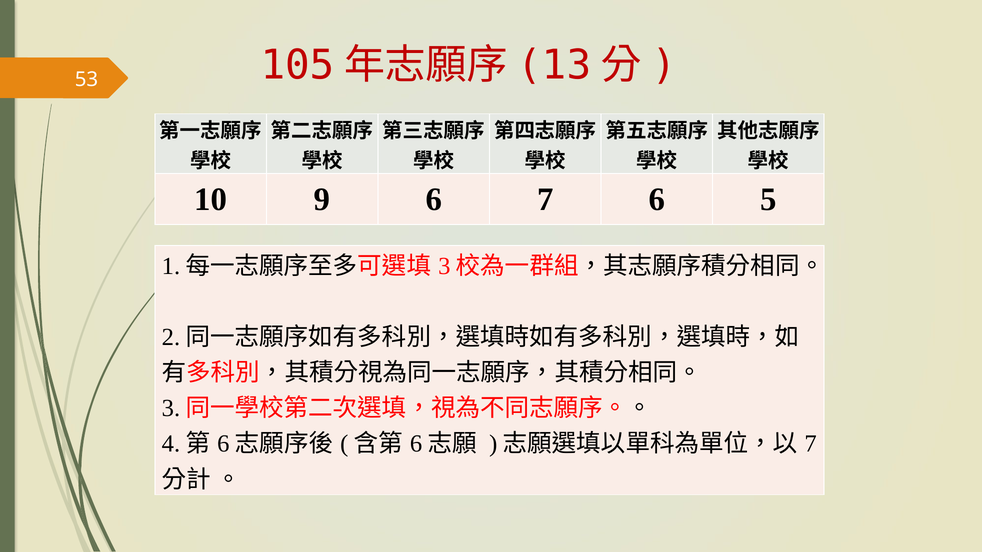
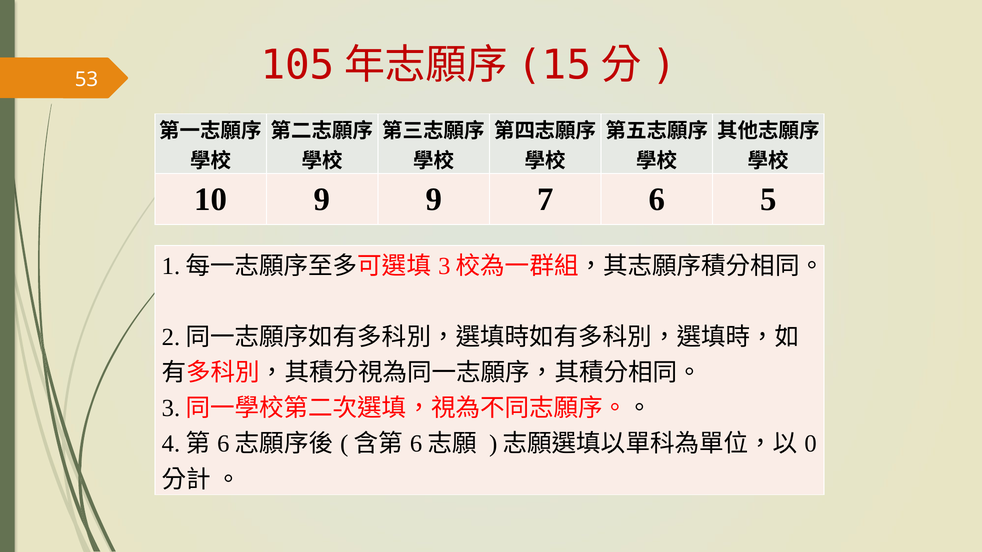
13: 13 -> 15 (554, 65)
9 6: 6 -> 9 (434, 200)
7: 7 -> 0 (811, 444)
